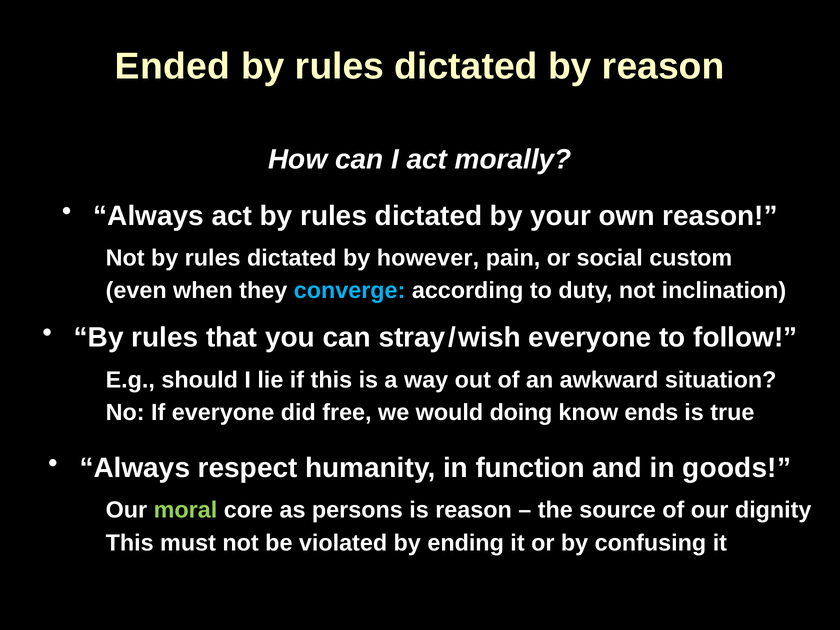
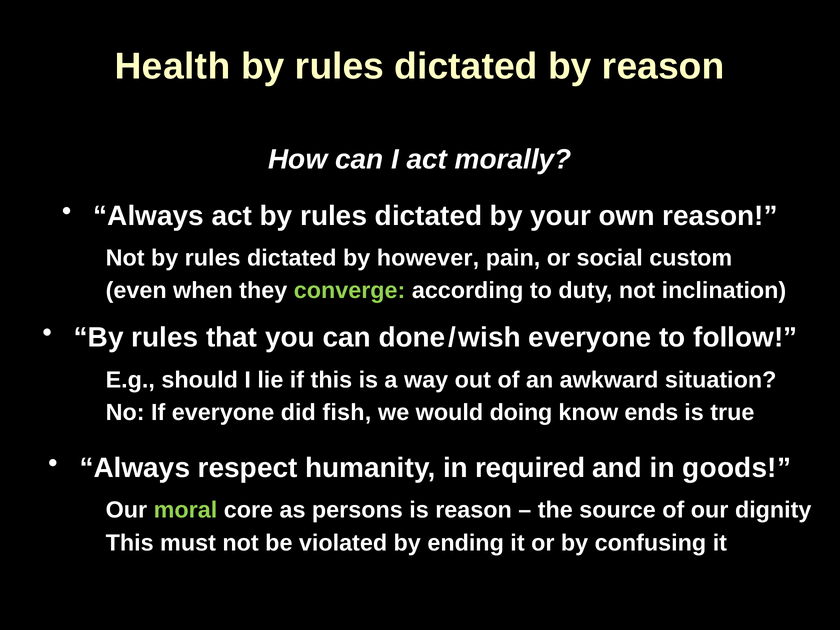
Ended: Ended -> Health (173, 67)
converge colour: light blue -> light green (350, 291)
stray: stray -> done (412, 338)
free: free -> fish (347, 412)
function: function -> required (530, 468)
